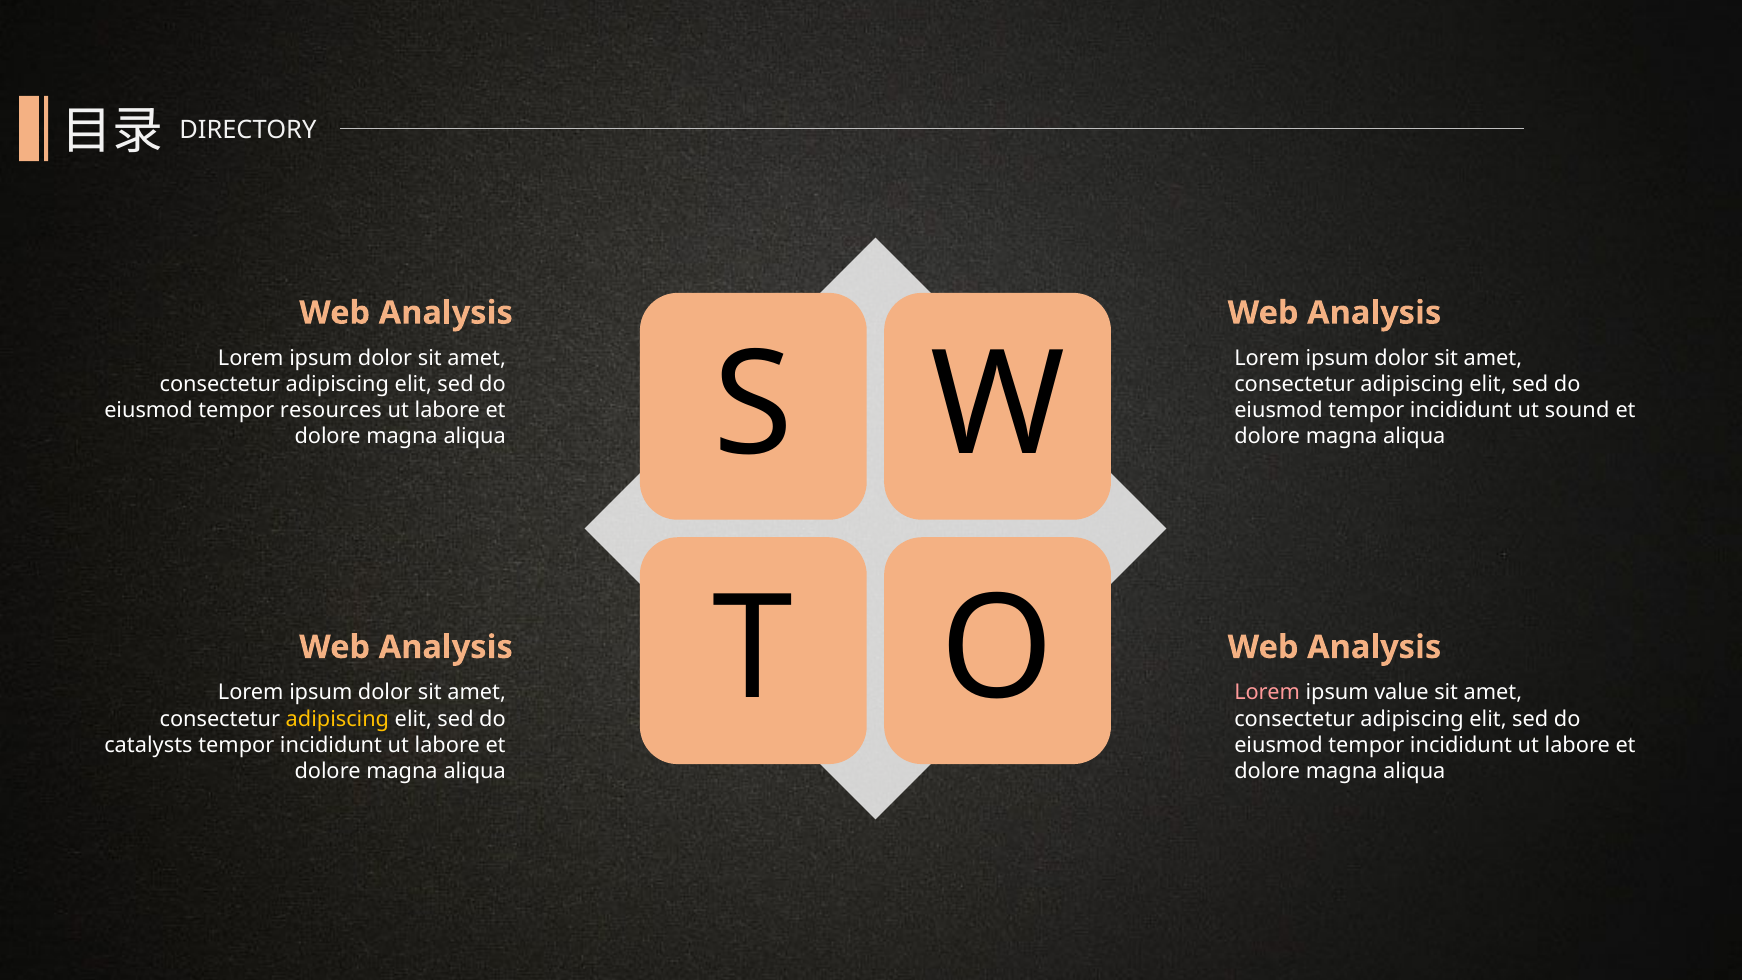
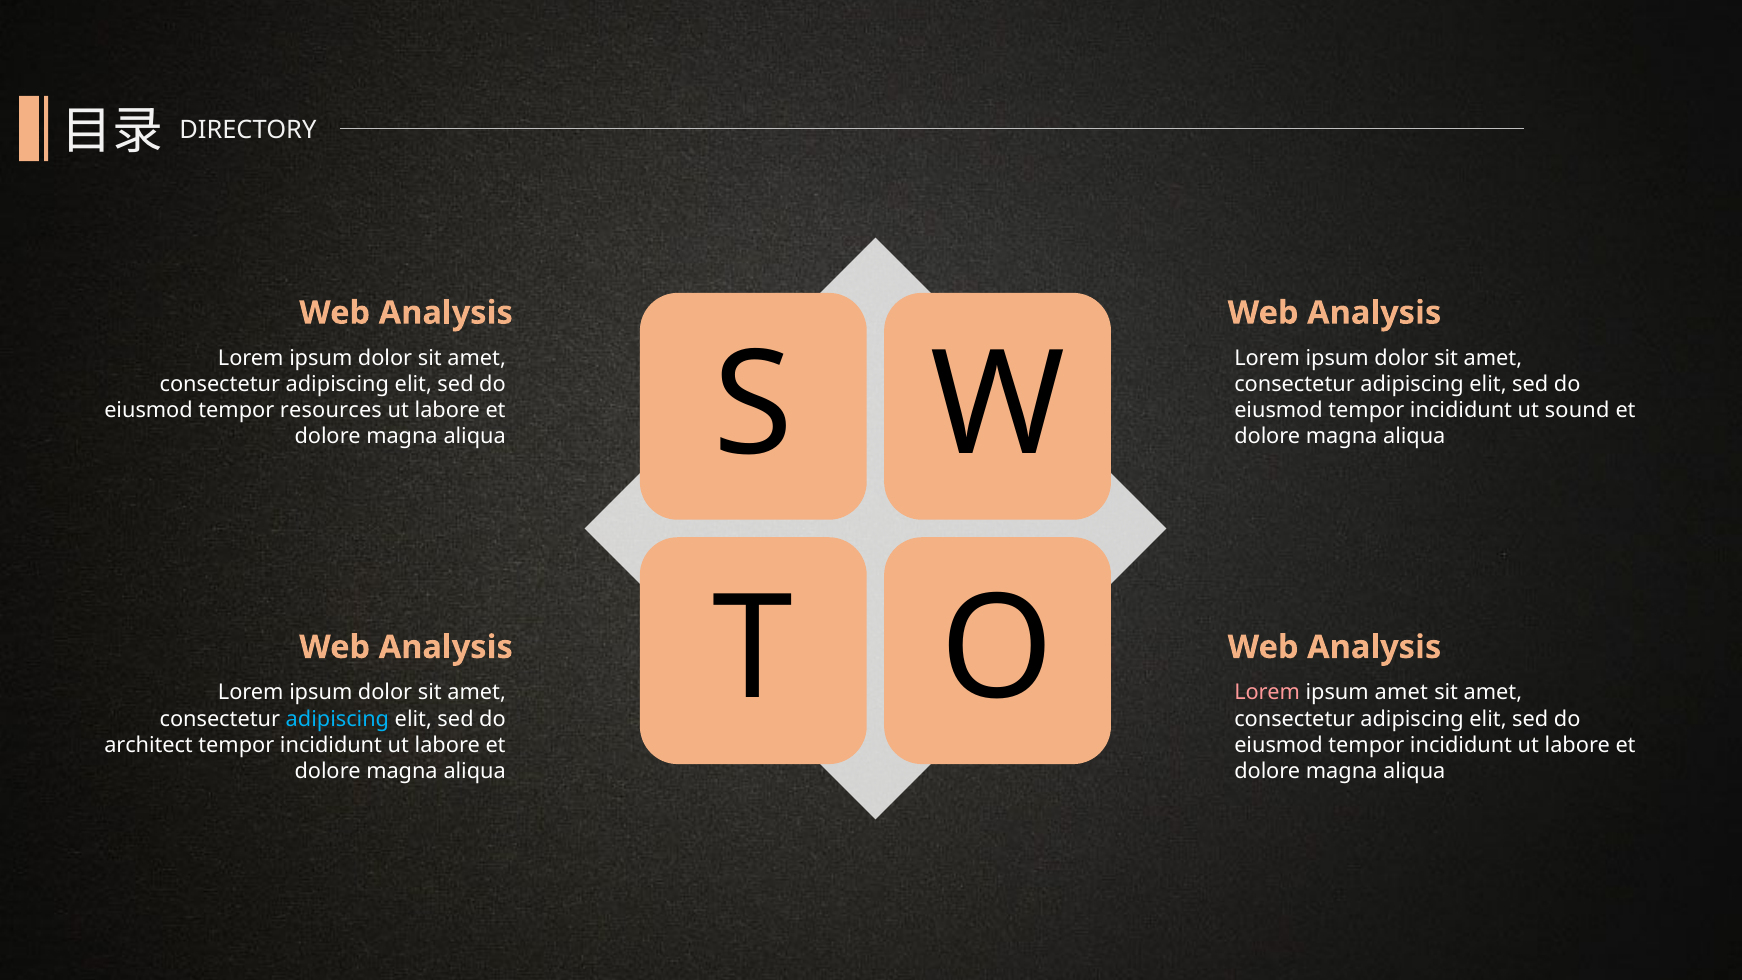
ipsum value: value -> amet (1401, 693)
adipiscing colour: yellow -> light blue (337, 719)
catalysts: catalysts -> architect (149, 745)
